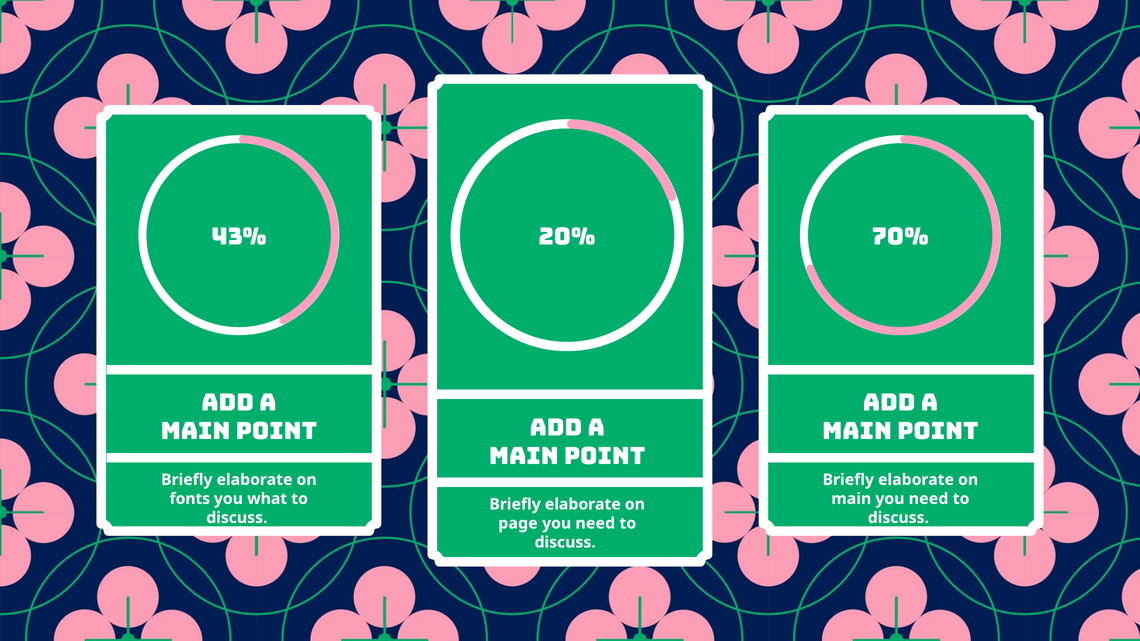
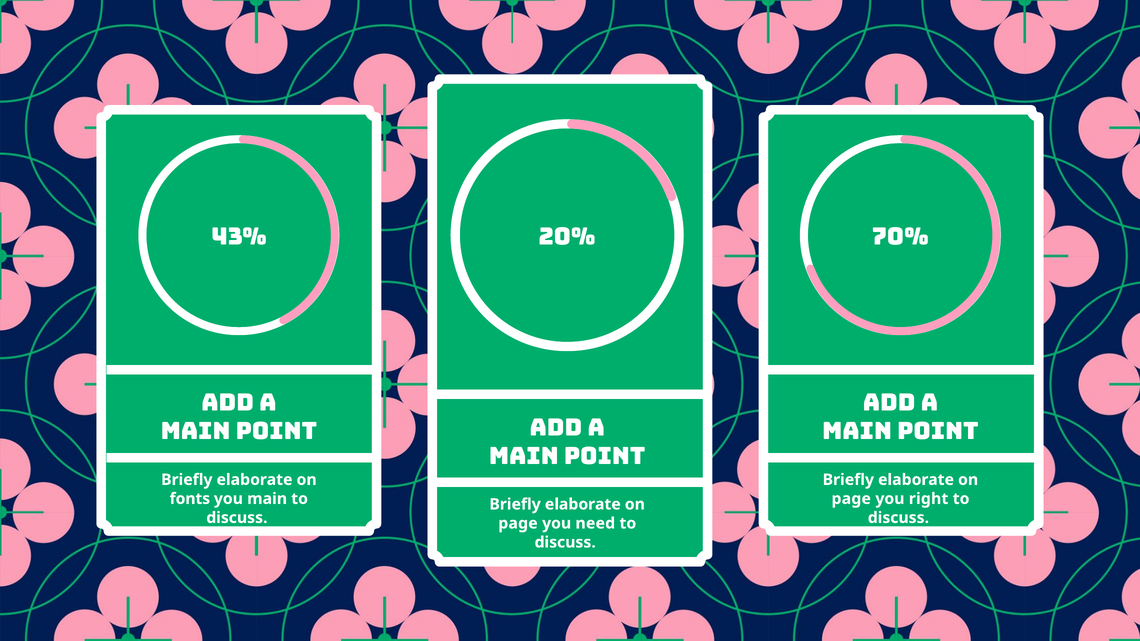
you what: what -> main (267, 499)
main: main -> page (851, 499)
need: need -> right (929, 499)
